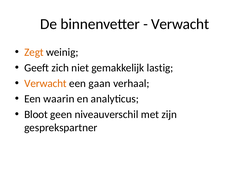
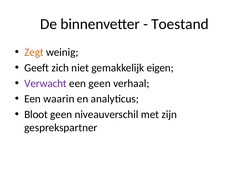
Verwacht: Verwacht -> Toestand (180, 24)
lastig: lastig -> eigen (160, 68)
Verwacht colour: orange -> purple (45, 83)
een gaan: gaan -> geen (100, 83)
